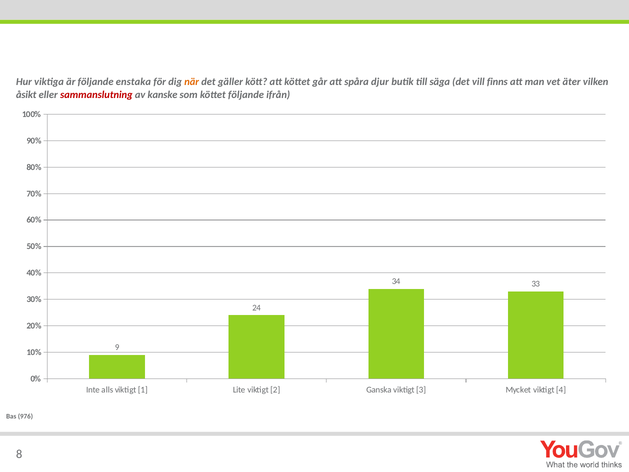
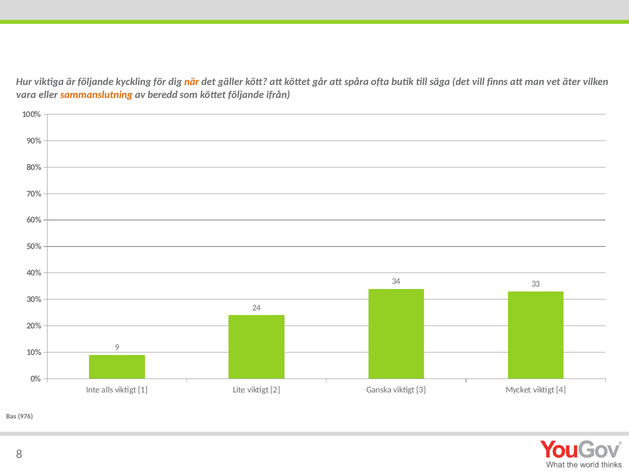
enstaka: enstaka -> kyckling (133, 82)
djur: djur -> ofta (380, 82)
åsikt: åsikt -> vara (26, 95)
sammanslutning colour: red -> orange (96, 95)
kanske: kanske -> beredd (163, 95)
